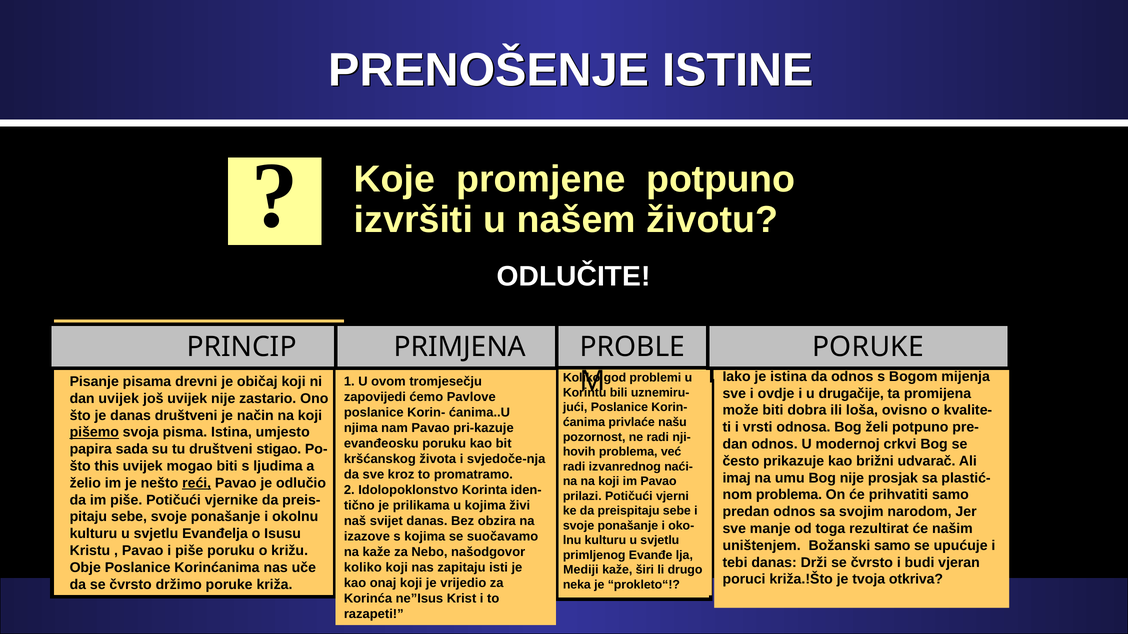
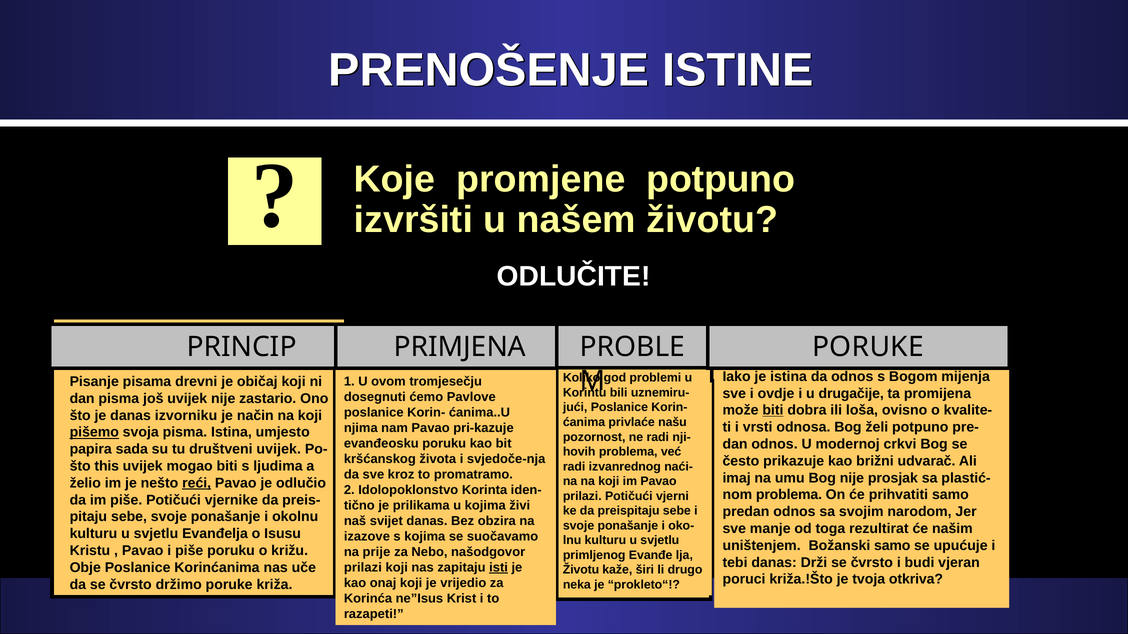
zapovijedi: zapovijedi -> dosegnuti (375, 397)
dan uvijek: uvijek -> pisma (119, 399)
biti underline: none -> present (773, 411)
danas društveni: društveni -> izvorniku (186, 416)
društveni stigao: stigao -> uvijek (279, 450)
na kaže: kaže -> prije (376, 552)
koliko: koliko -> prilazi (363, 568)
isti underline: none -> present (499, 568)
Mediji: Mediji -> Životu (581, 570)
